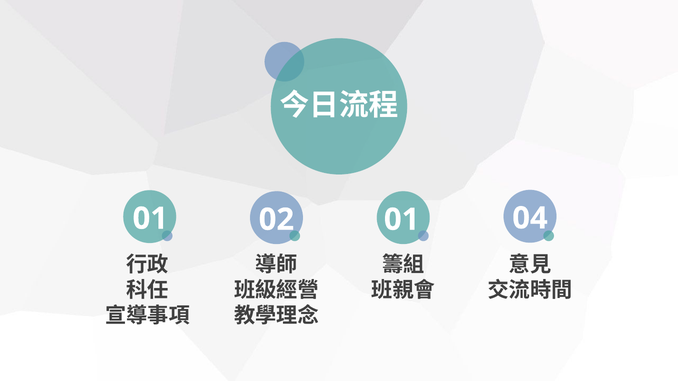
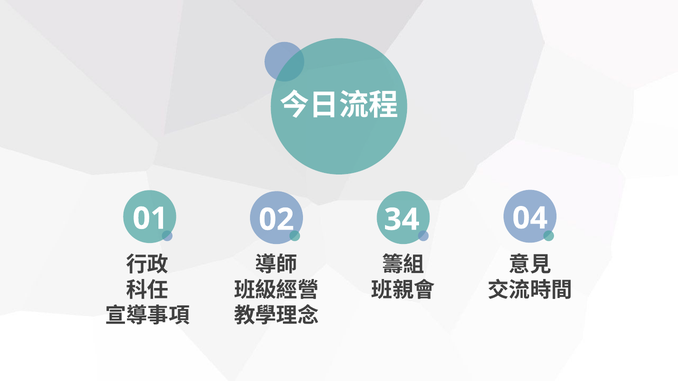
02 01: 01 -> 34 (402, 220)
